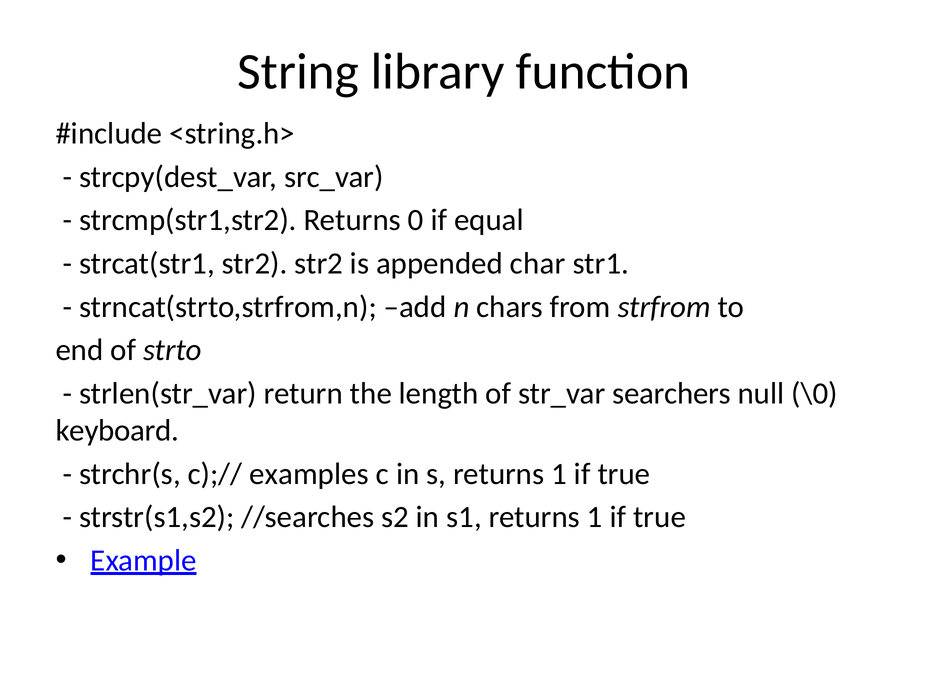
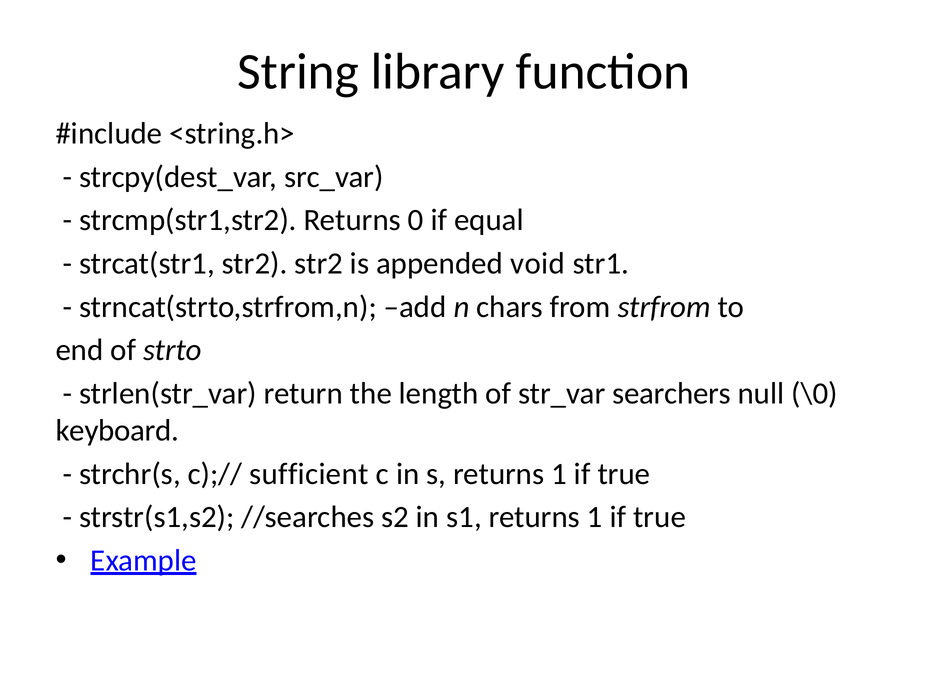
char: char -> void (538, 264)
examples: examples -> sufficient (309, 474)
